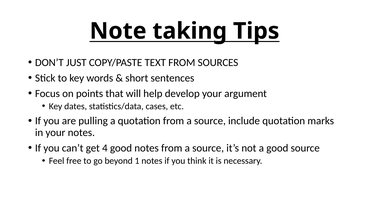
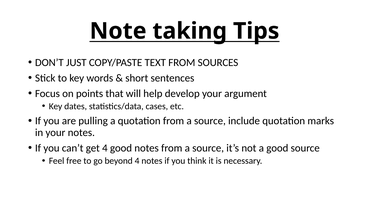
beyond 1: 1 -> 4 (137, 160)
